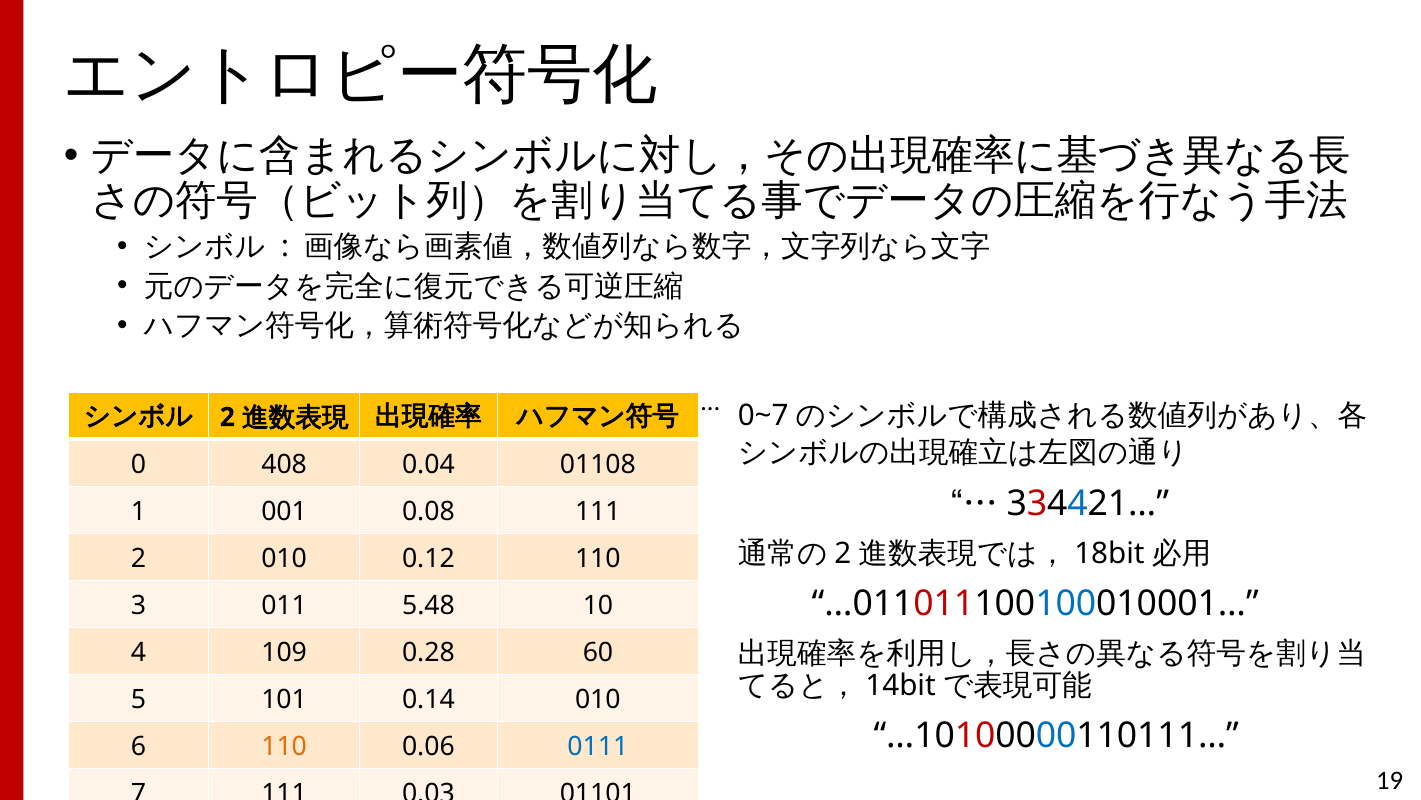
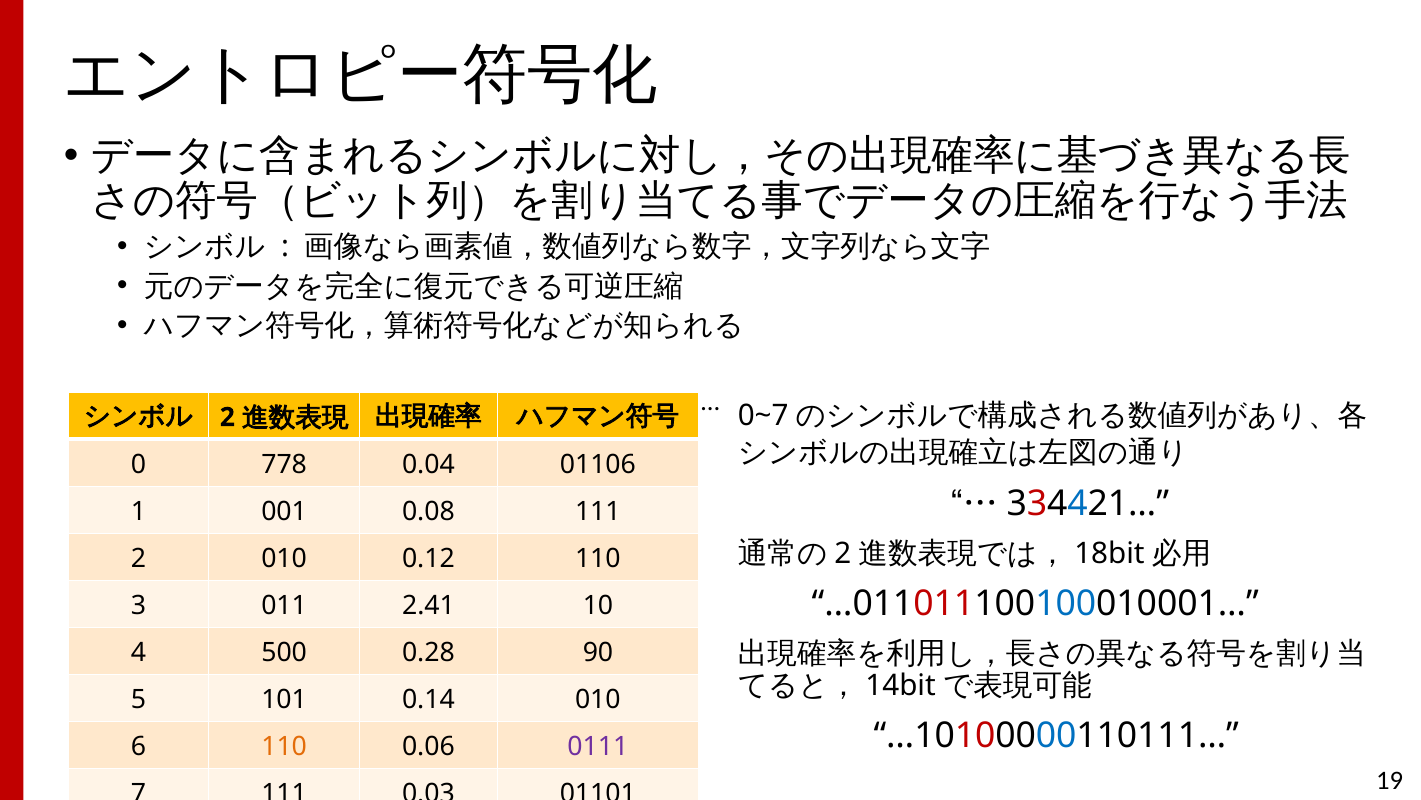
408: 408 -> 778 (284, 464)
01108: 01108 -> 01106 (598, 464)
5.48: 5.48 -> 2.41 (428, 605)
109: 109 -> 500 (284, 652)
60: 60 -> 90 (598, 652)
0111 colour: blue -> purple (598, 746)
